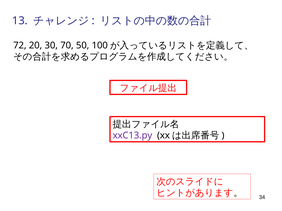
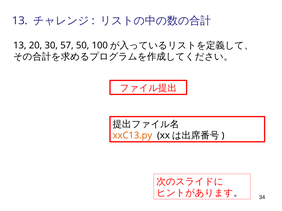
72: 72 -> 13 (20, 45)
70: 70 -> 57 (67, 45)
xxC13.py colour: purple -> orange (132, 136)
